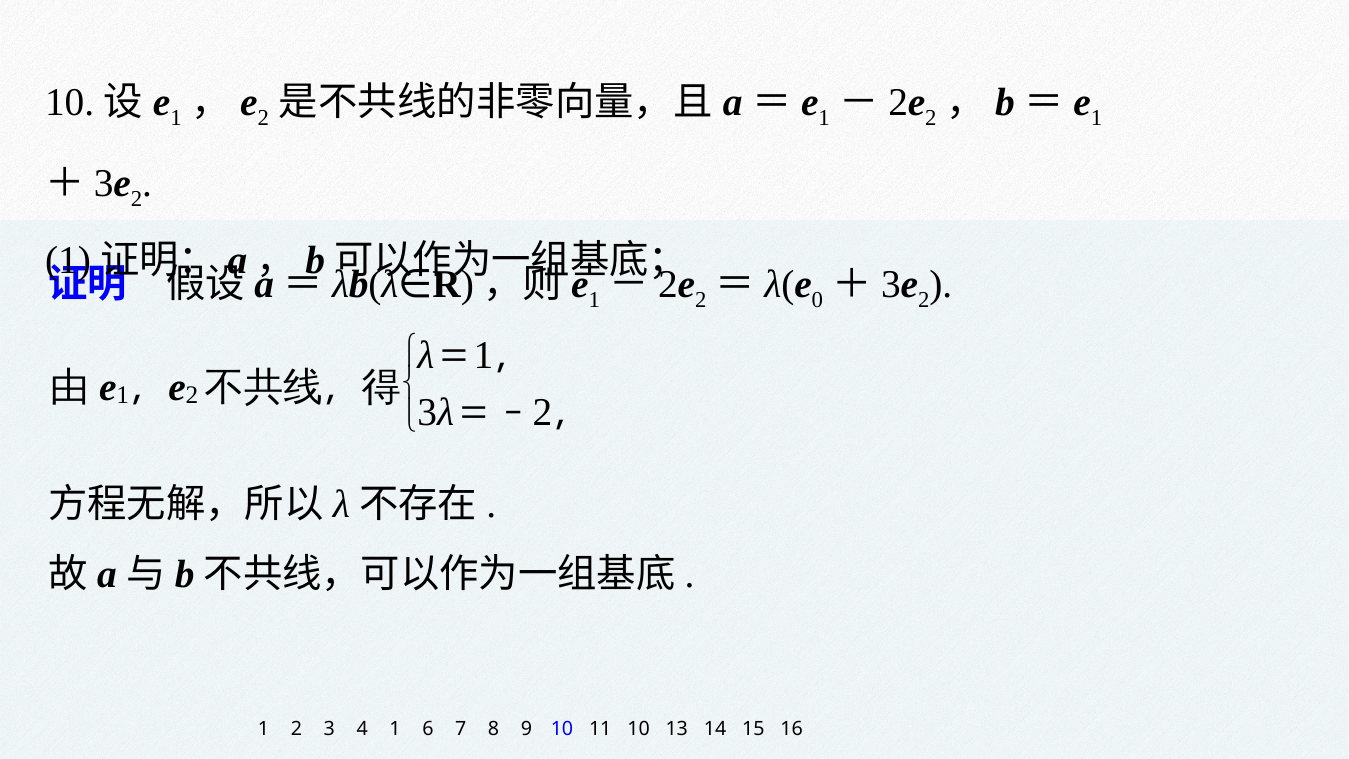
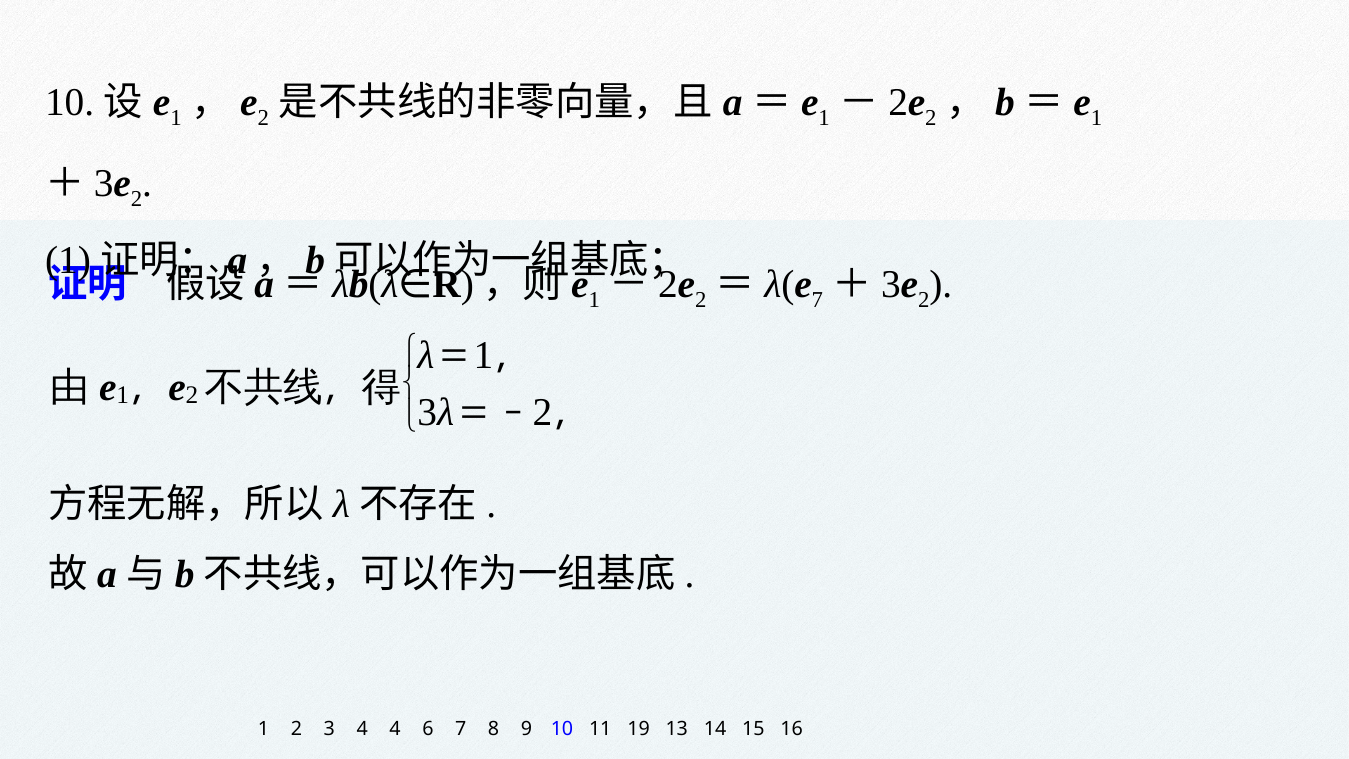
0: 0 -> 7 (817, 300)
4 1: 1 -> 4 (395, 729)
11 10: 10 -> 19 (639, 729)
